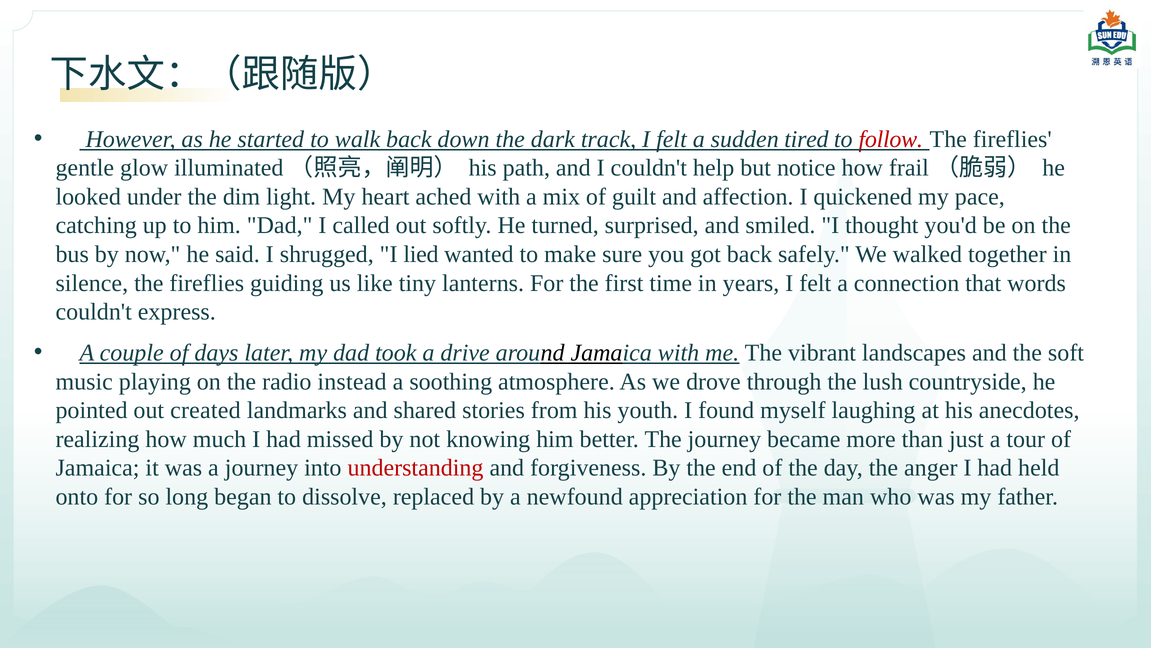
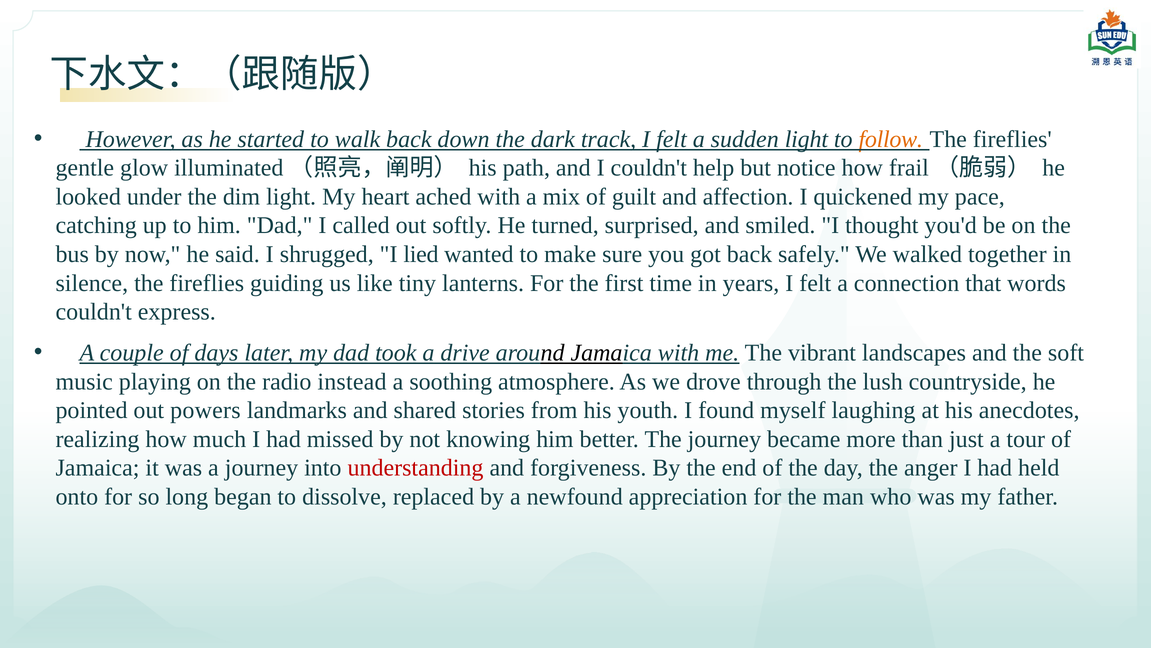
sudden tired: tired -> light (806, 139)
follow colour: red -> orange (891, 139)
created: created -> powers (205, 410)
